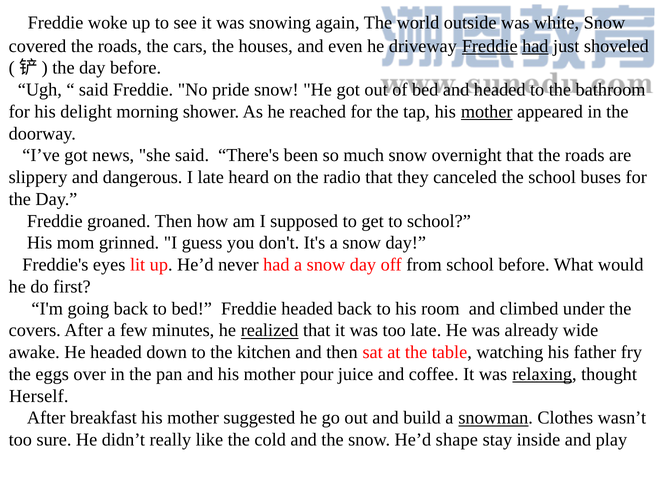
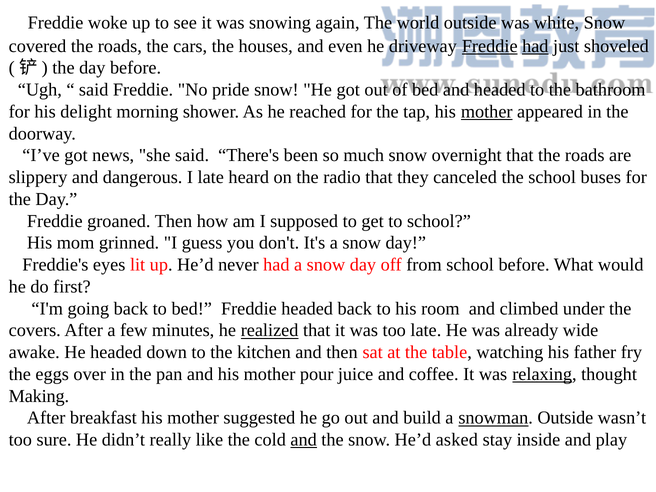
Herself: Herself -> Making (39, 396)
snowman Clothes: Clothes -> Outside (565, 418)
and underline: none -> present (304, 440)
shape: shape -> asked (457, 440)
